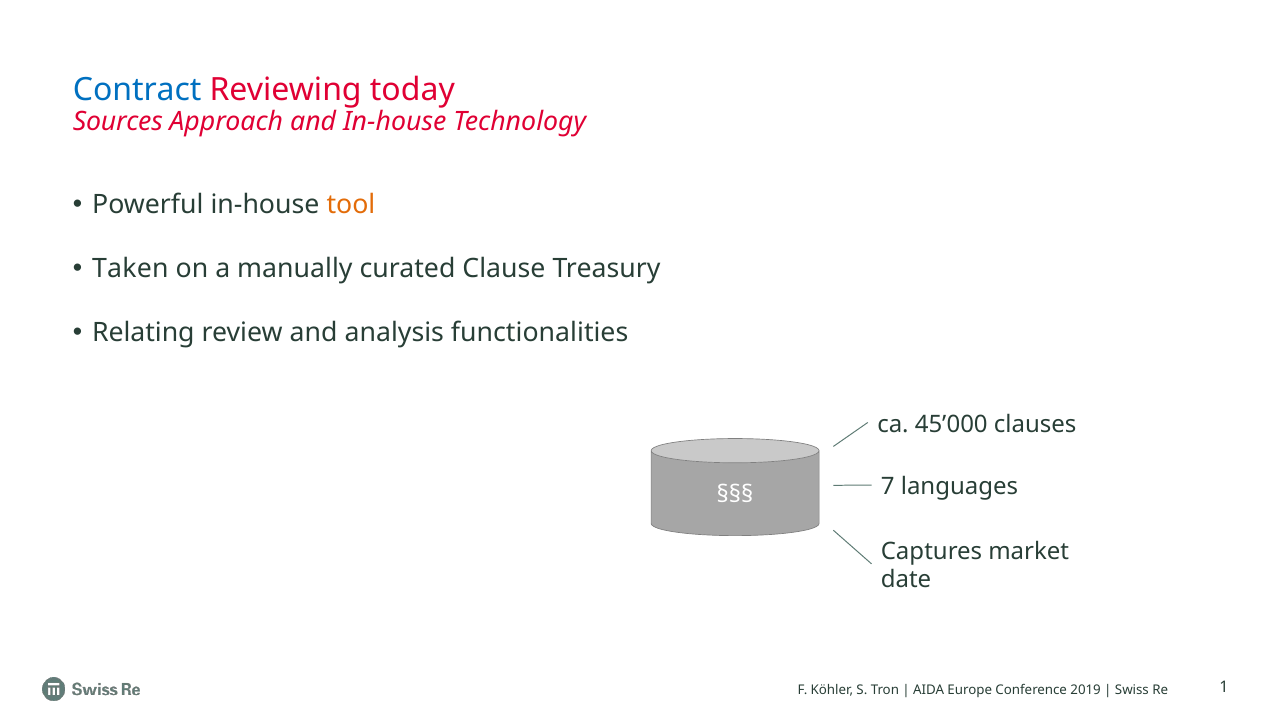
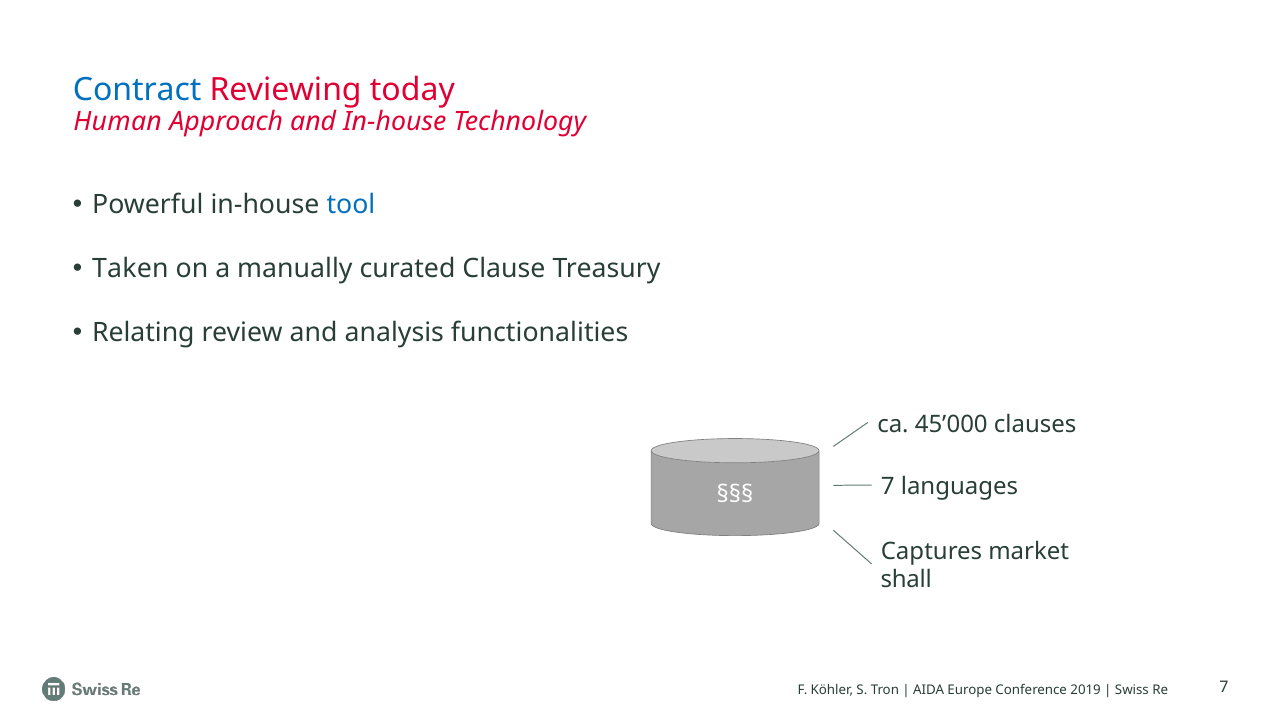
Sources: Sources -> Human (118, 121)
tool colour: orange -> blue (351, 205)
date: date -> shall (906, 580)
1: 1 -> 7 (1224, 688)
